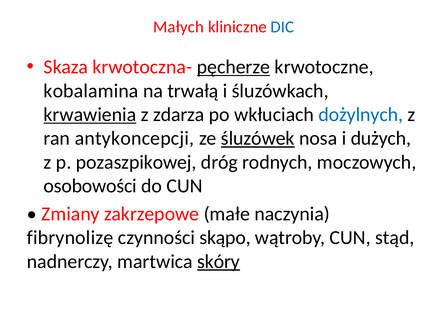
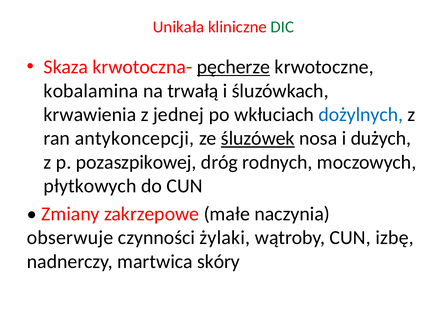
Małych: Małych -> Unikała (179, 27)
DIC colour: blue -> green (282, 27)
krwawienia underline: present -> none (90, 115)
zdarza: zdarza -> jednej (179, 115)
osobowości: osobowości -> płytkowych (90, 186)
fibrynolizę: fibrynolizę -> obserwuje (70, 238)
skąpo: skąpo -> żylaki (225, 238)
stąd: stąd -> izbę (395, 238)
skóry underline: present -> none (219, 262)
